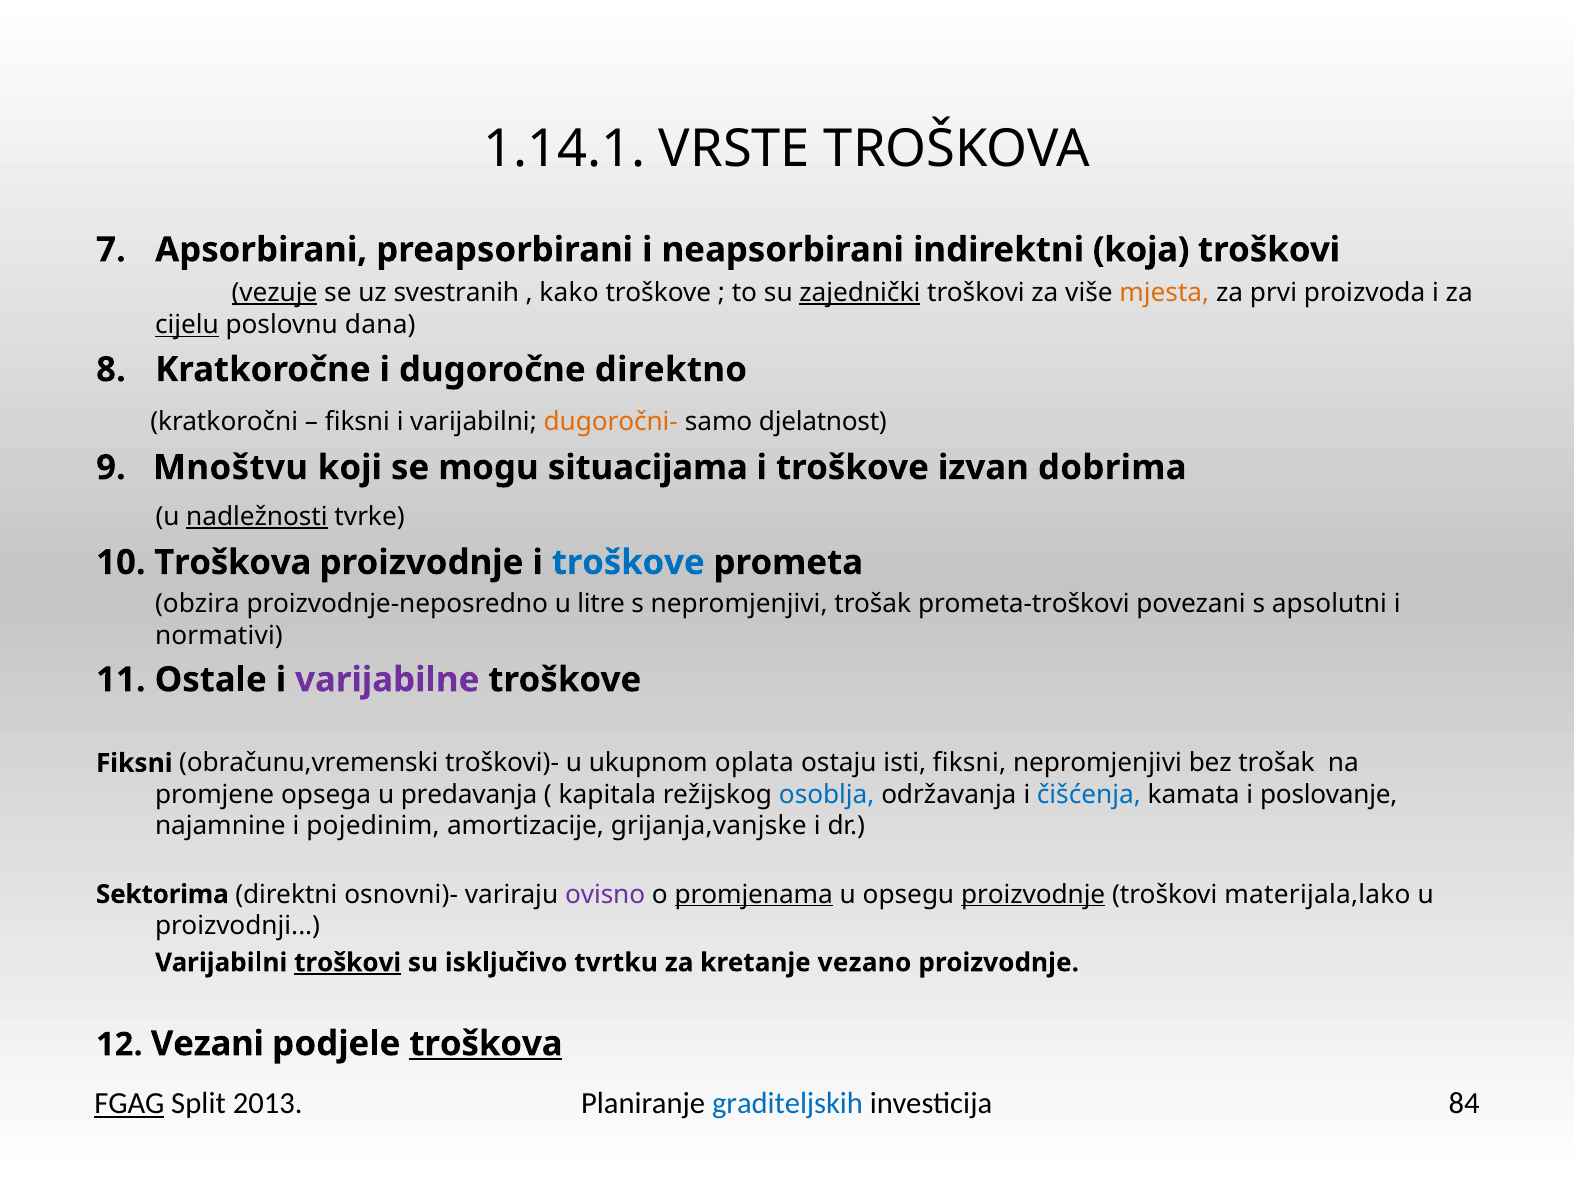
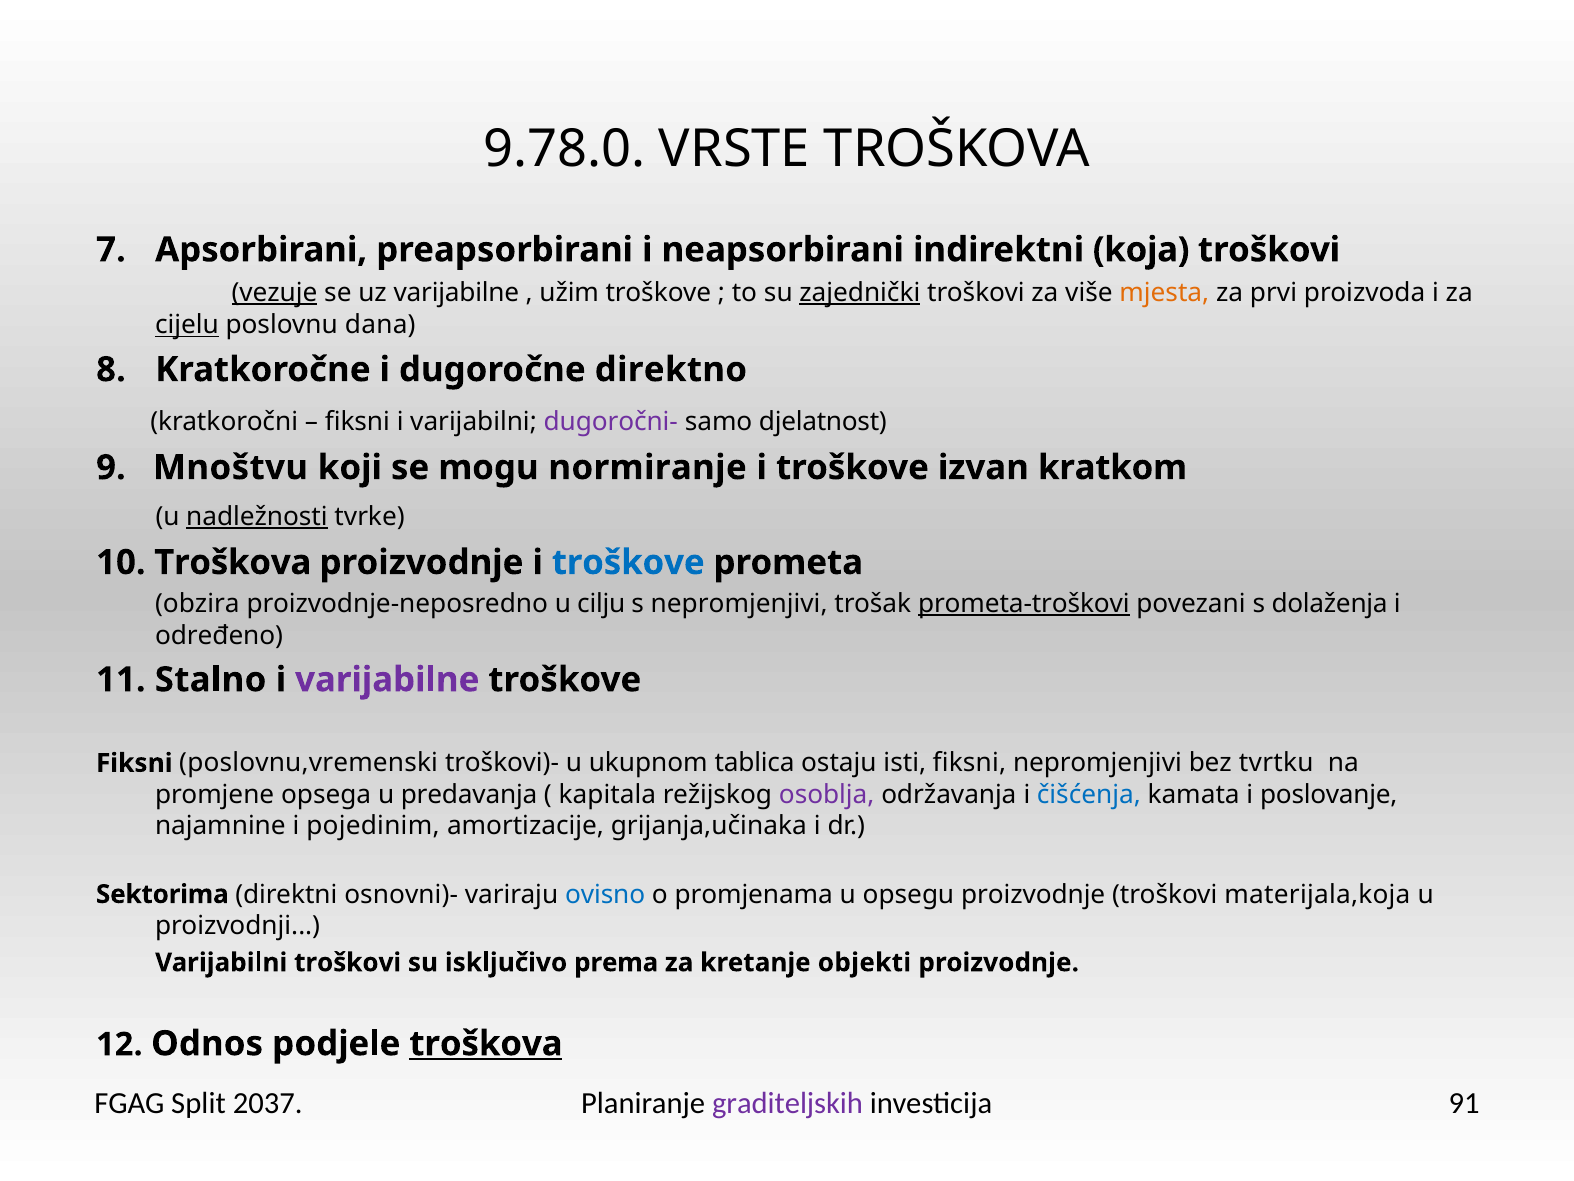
1.14.1: 1.14.1 -> 9.78.0 (564, 149)
uz svestranih: svestranih -> varijabilne (456, 292)
kako: kako -> užim (569, 292)
dugoročni- colour: orange -> purple (611, 421)
situacijama: situacijama -> normiranje (648, 467)
dobrima: dobrima -> kratkom (1113, 467)
litre: litre -> cilju (601, 604)
prometa-troškovi underline: none -> present (1024, 604)
apsolutni: apsolutni -> dolaženja (1330, 604)
normativi: normativi -> određeno (219, 635)
Ostale: Ostale -> Stalno (211, 679)
obračunu,vremenski: obračunu,vremenski -> poslovnu,vremenski (309, 763)
oplata: oplata -> tablica (755, 763)
bez trošak: trošak -> tvrtku (1276, 763)
osoblja colour: blue -> purple (827, 794)
grijanja,vanjske: grijanja,vanjske -> grijanja,učinaka (709, 826)
ovisno colour: purple -> blue (605, 894)
promjenama underline: present -> none (754, 894)
proizvodnje underline: present -> none (1033, 894)
materijala,lako: materijala,lako -> materijala,koja (1317, 894)
troškovi underline: present -> none (348, 962)
tvrtku: tvrtku -> prema (616, 962)
vezano: vezano -> objekti (864, 962)
Vezani: Vezani -> Odnos (207, 1043)
FGAG underline: present -> none (129, 1103)
2013: 2013 -> 2037 (268, 1103)
graditeljskih colour: blue -> purple (788, 1103)
84: 84 -> 91 (1464, 1103)
